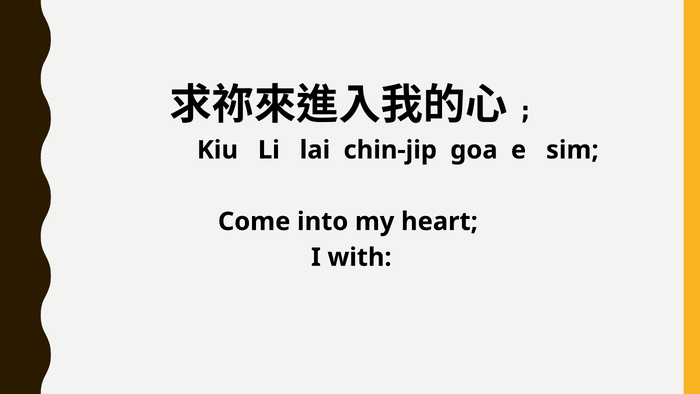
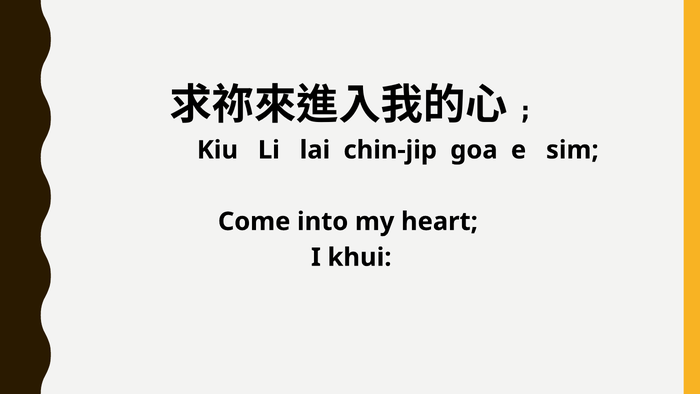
with: with -> khui (359, 257)
